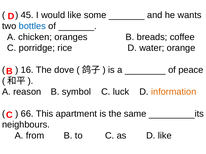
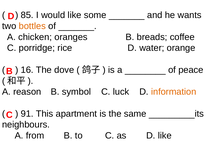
45: 45 -> 85 (27, 15)
bottles colour: blue -> orange (32, 26)
66: 66 -> 91 (27, 114)
